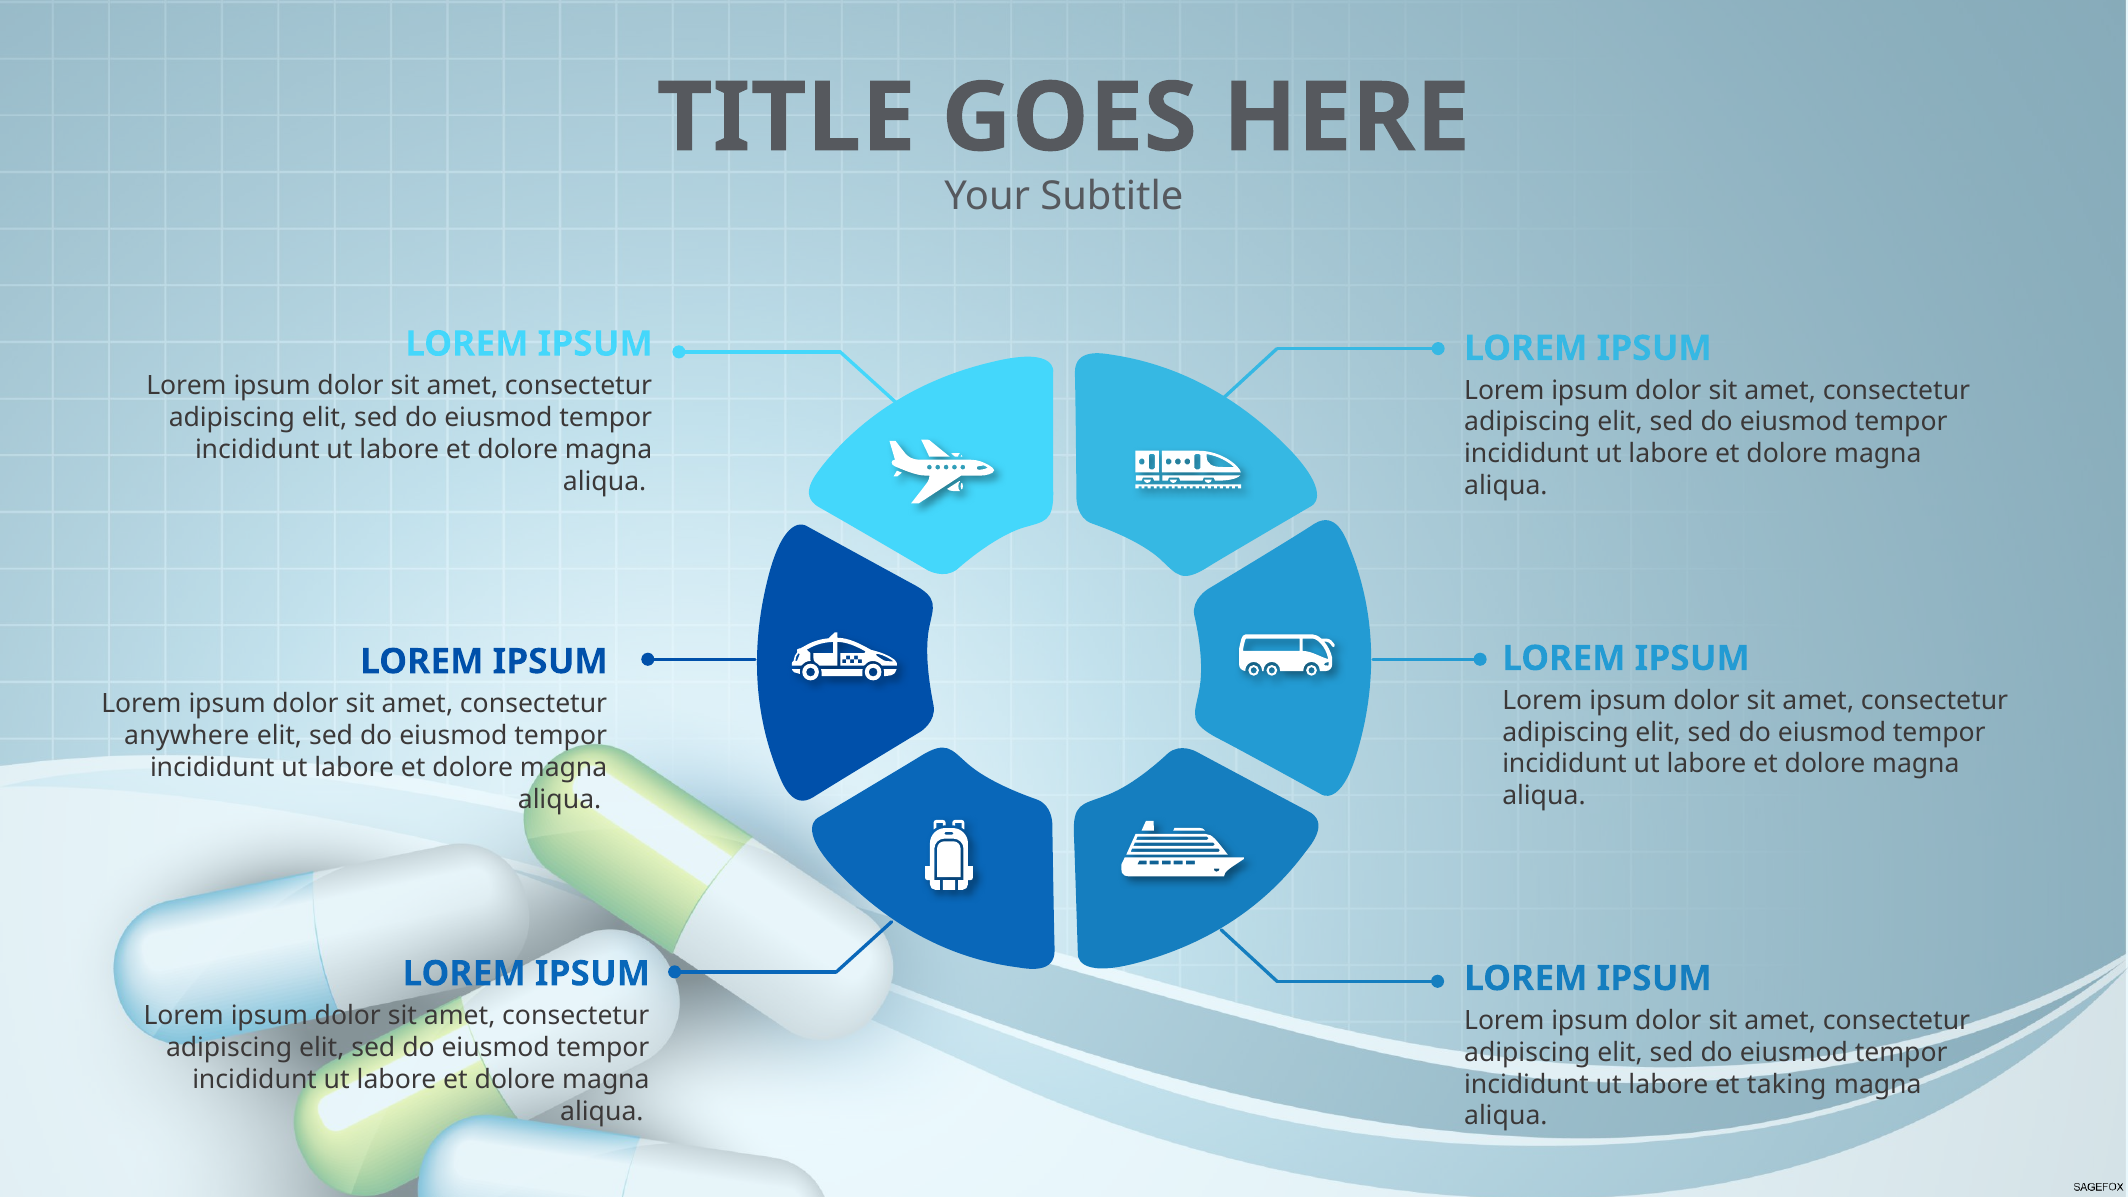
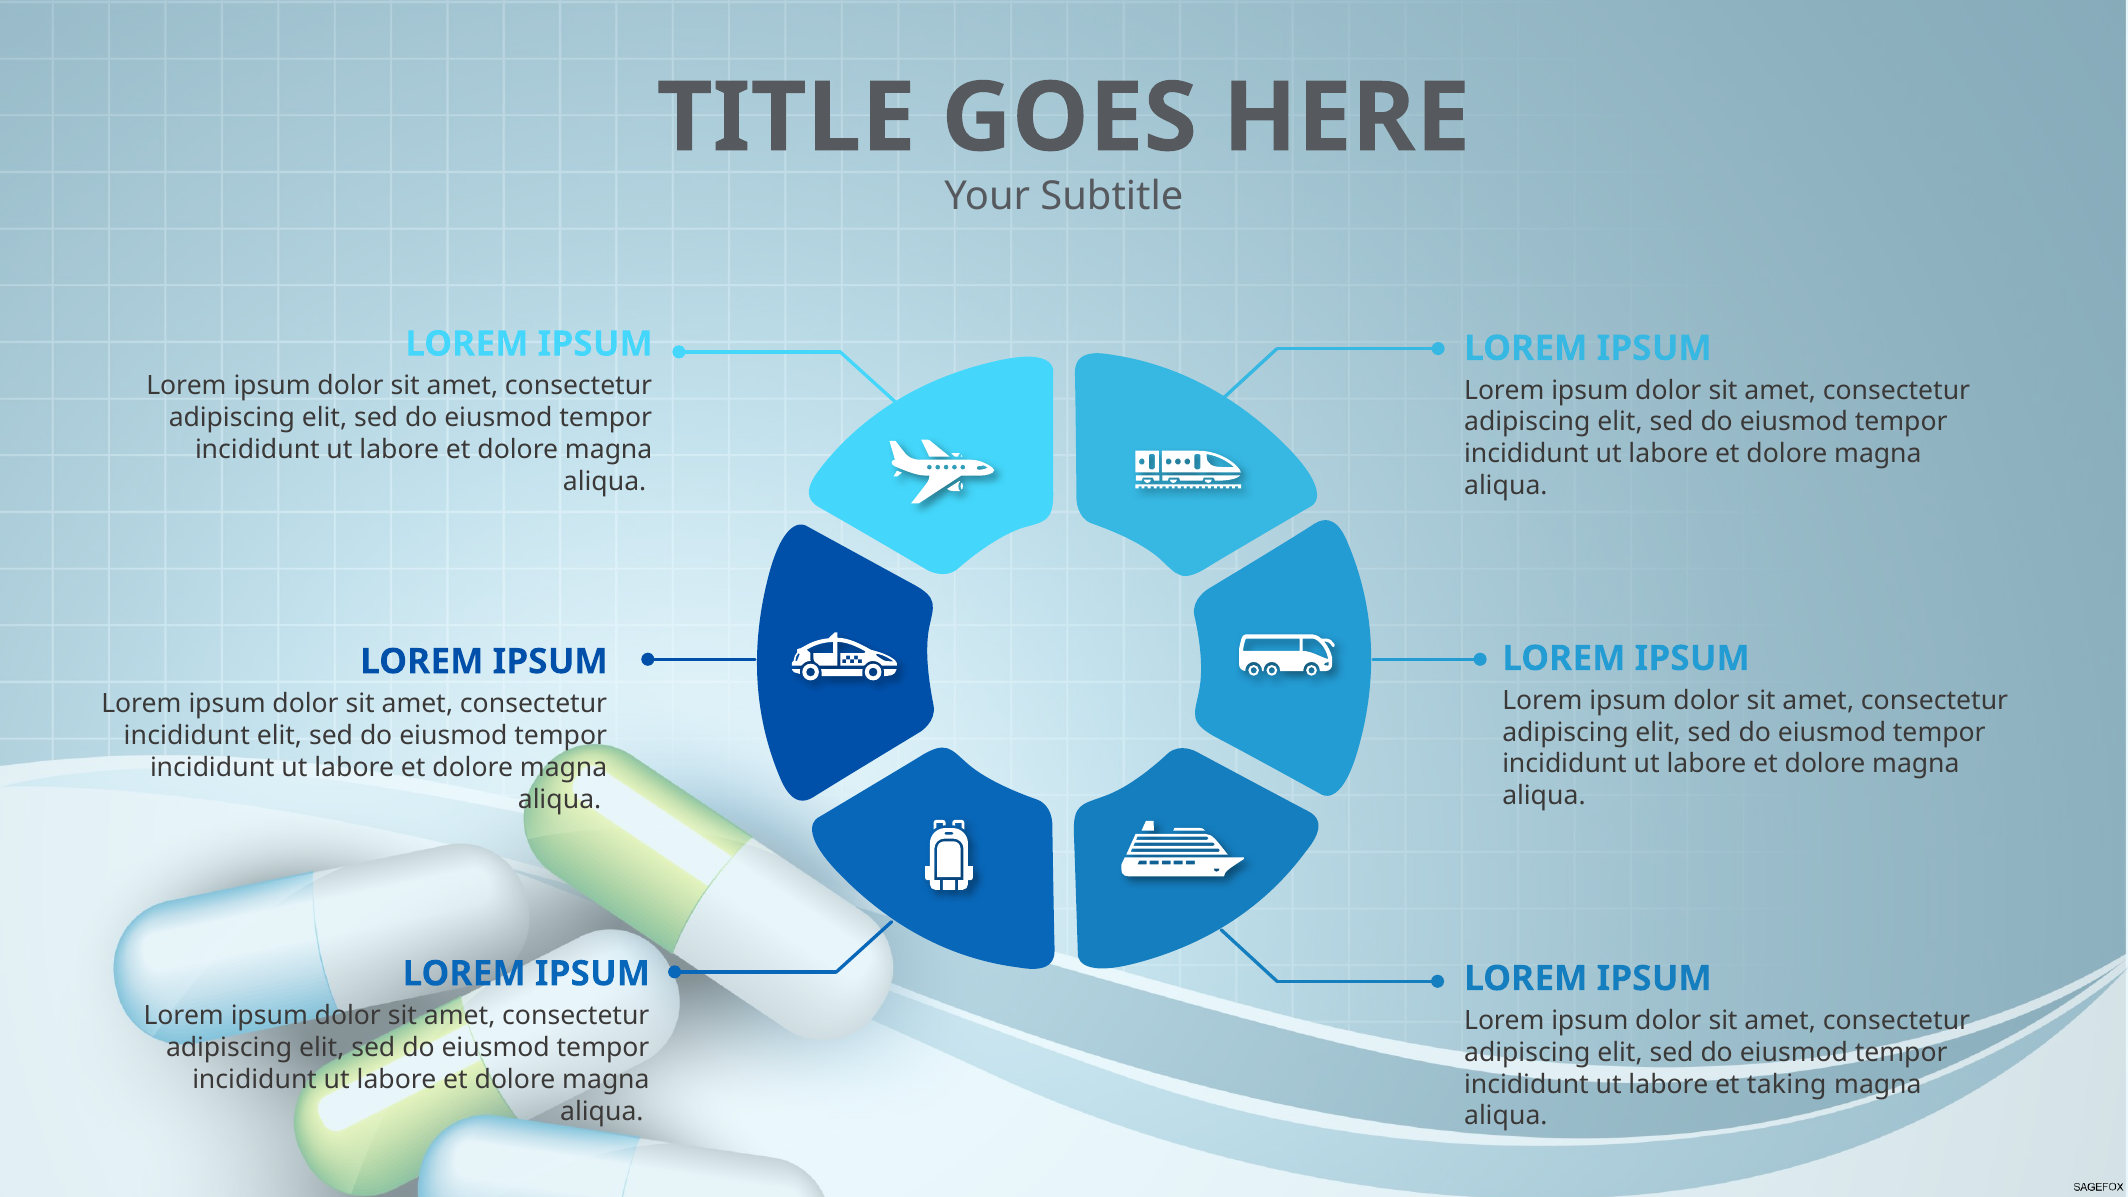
anywhere: anywhere -> incididunt (187, 735)
